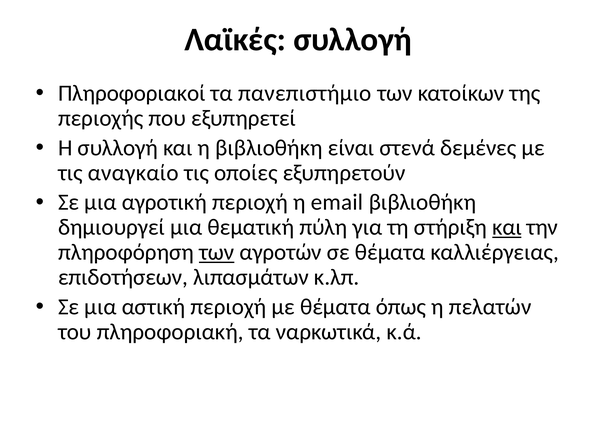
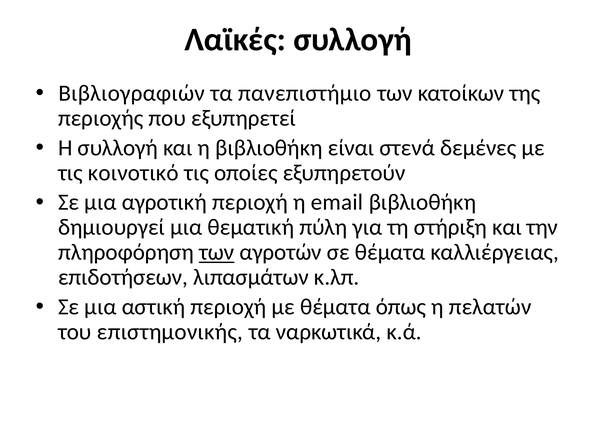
Πληροφοριακοί: Πληροφοριακοί -> Βιβλιογραφιών (132, 93)
αναγκαίο: αναγκαίο -> κοινοτικό (133, 173)
και underline: present -> none (507, 227)
πληροφοριακή: πληροφοριακή -> επιστημονικής (170, 332)
